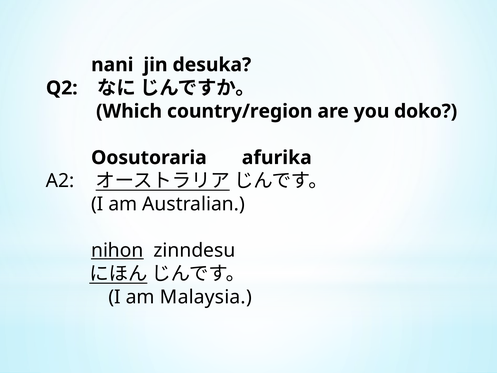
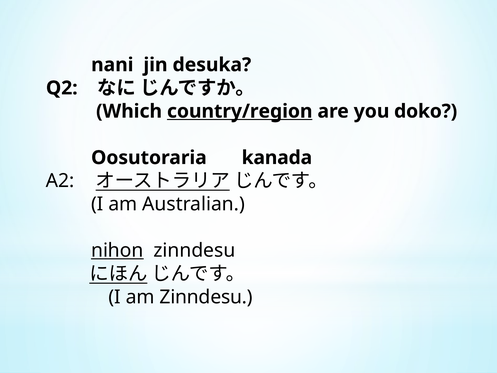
country/region underline: none -> present (240, 111)
afurika: afurika -> kanada (277, 158)
am Malaysia: Malaysia -> Zinndesu (206, 297)
